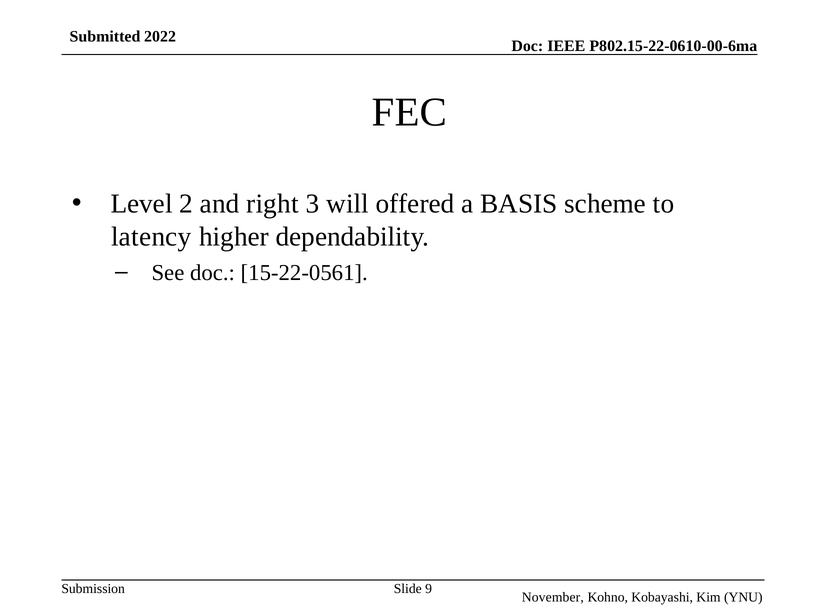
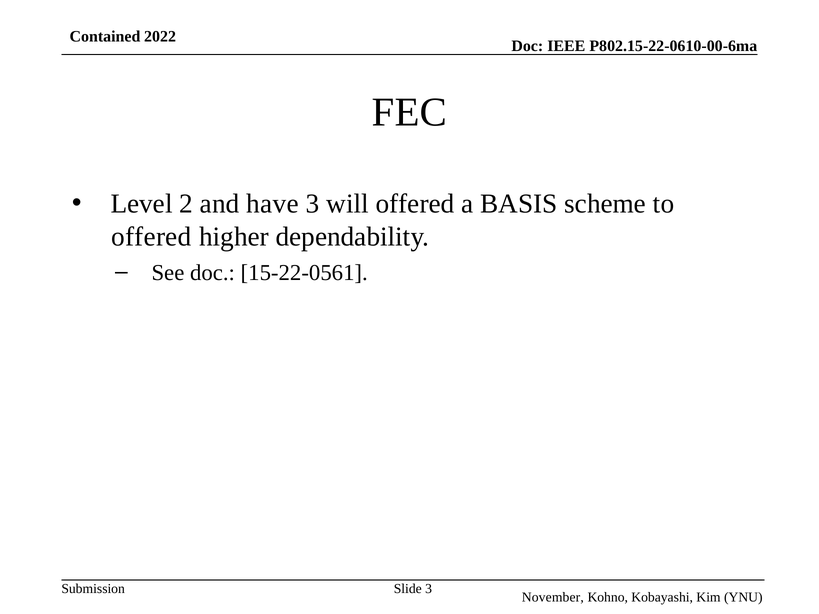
Submitted: Submitted -> Contained (105, 37)
right: right -> have (273, 204)
latency: latency -> offered (151, 237)
Slide 9: 9 -> 3 (429, 589)
